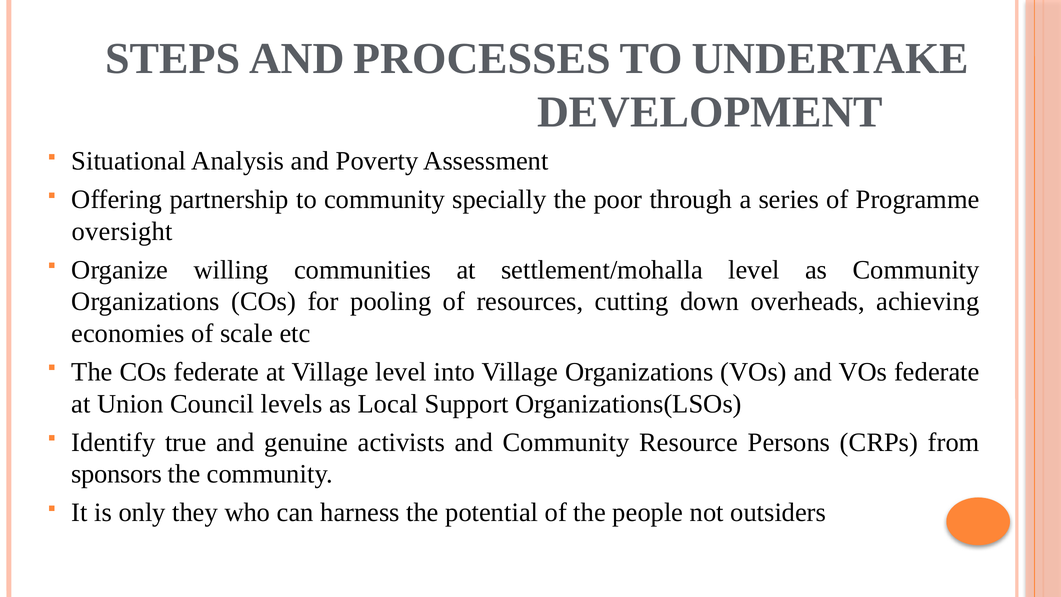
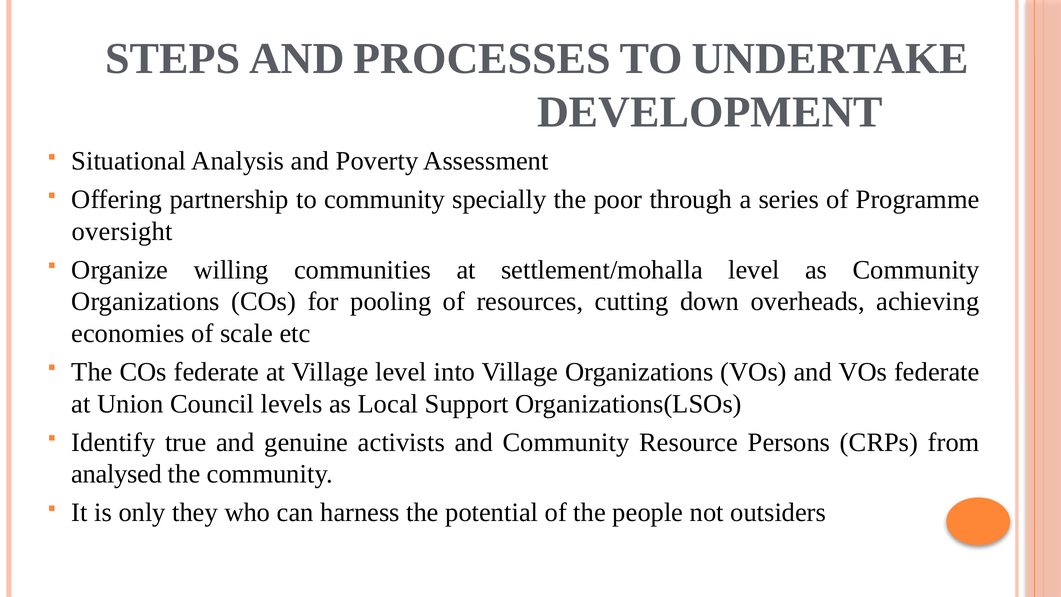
sponsors: sponsors -> analysed (117, 474)
